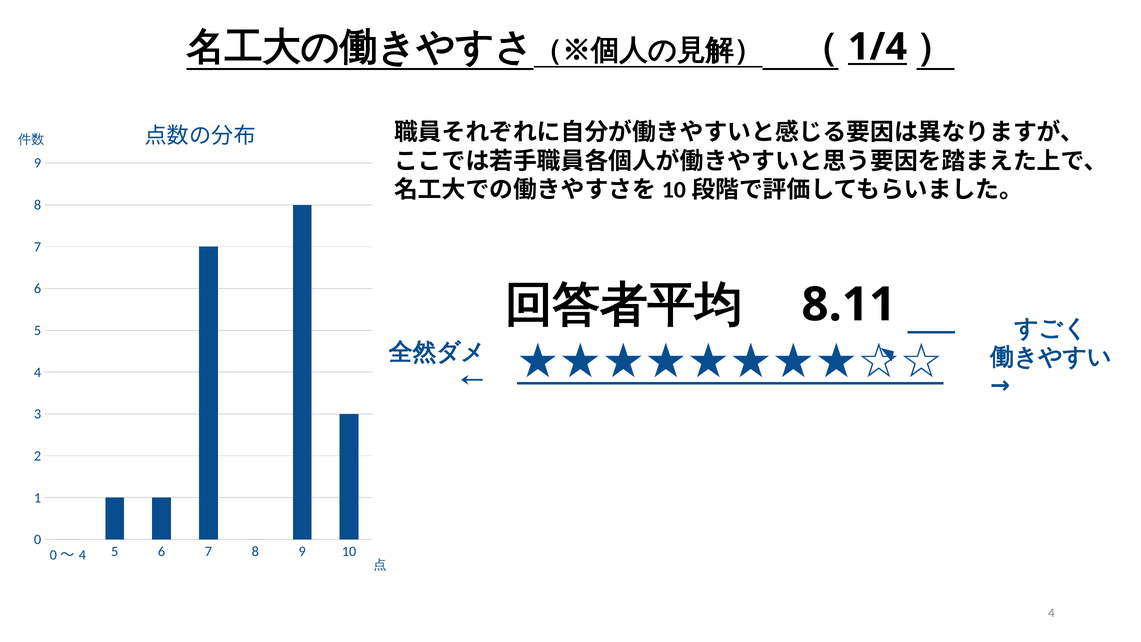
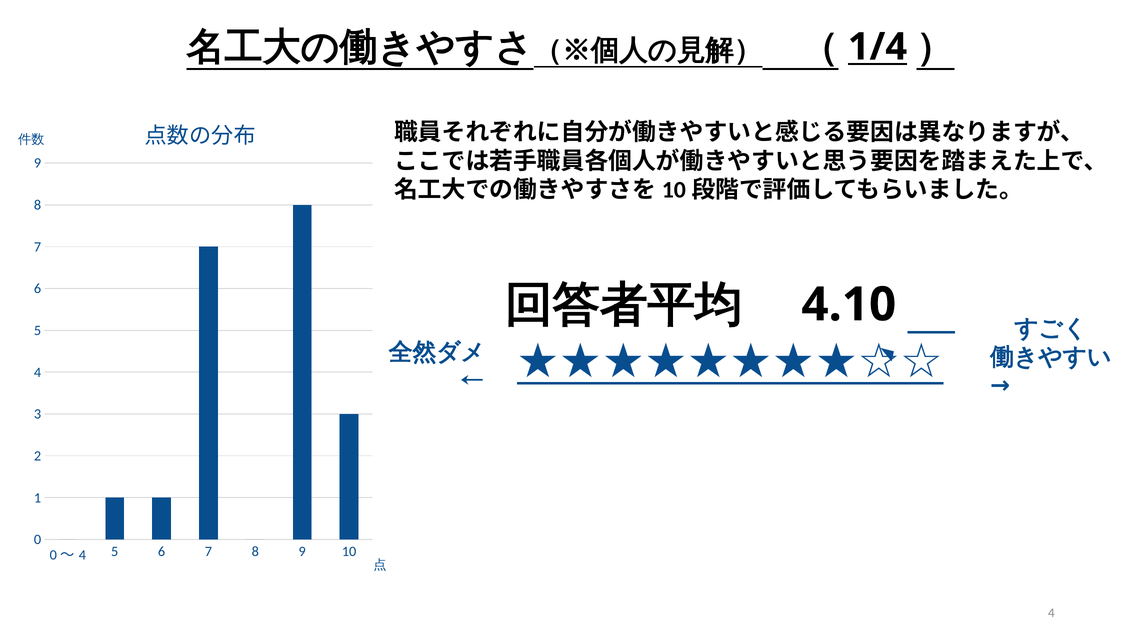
8.11: 8.11 -> 4.10 (849, 305)
